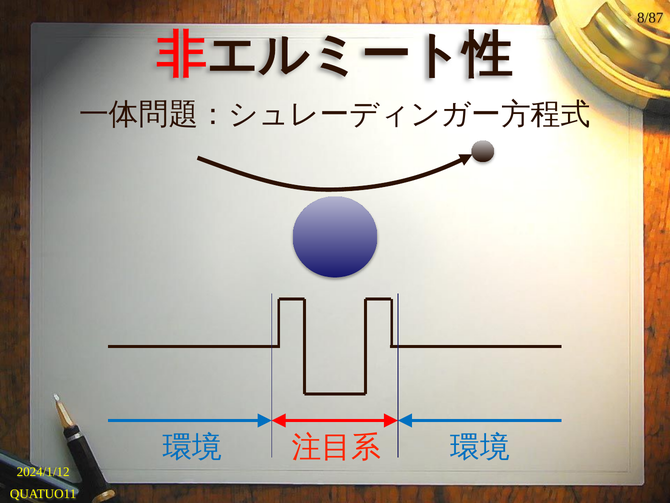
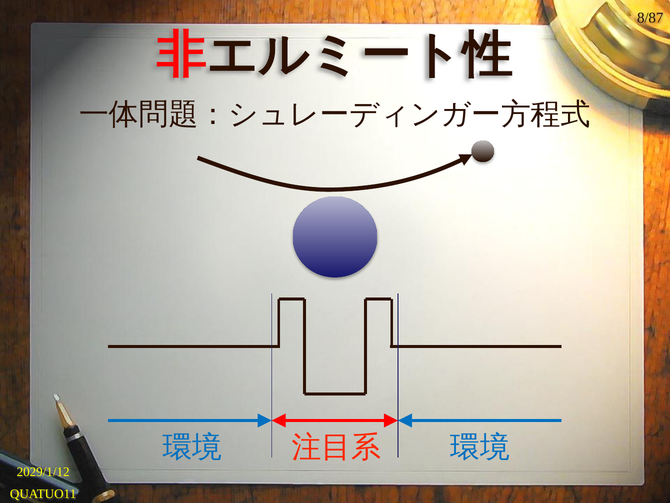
2024/1/12: 2024/1/12 -> 2029/1/12 (43, 471)
